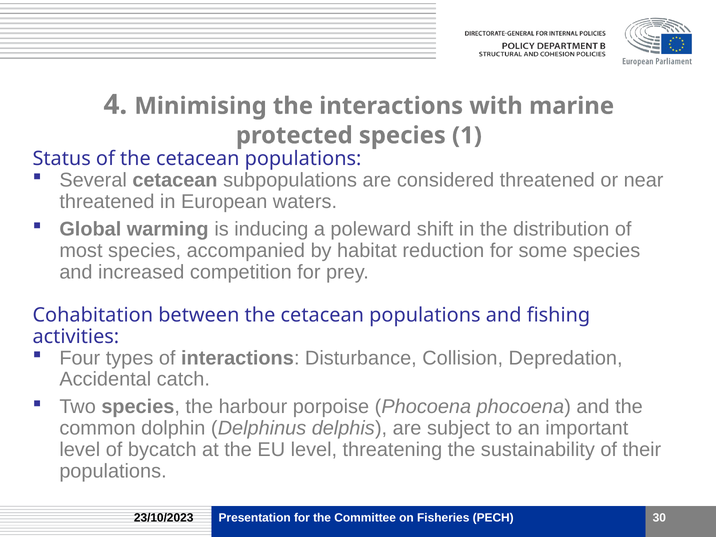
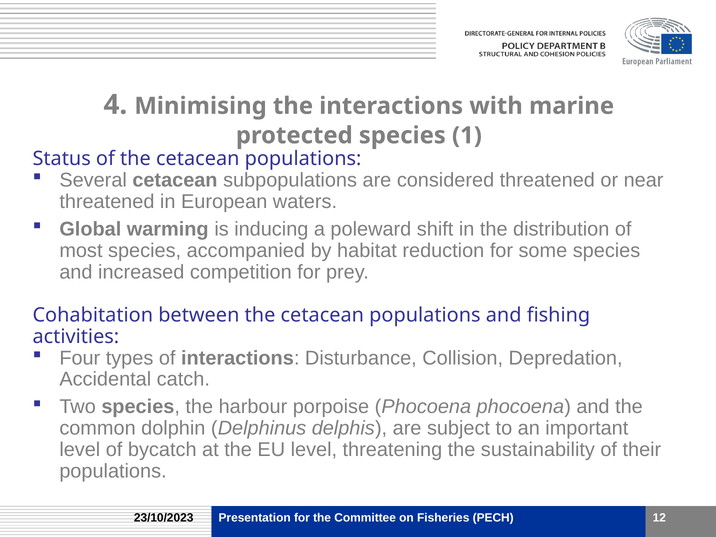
30: 30 -> 12 (659, 518)
